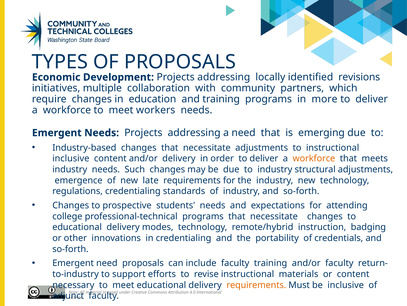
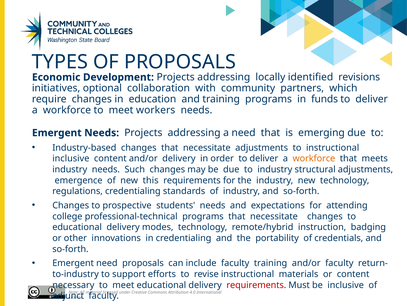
multiple: multiple -> optional (102, 88)
more: more -> funds (325, 99)
late: late -> this (151, 180)
requirements colour: orange -> red (256, 284)
